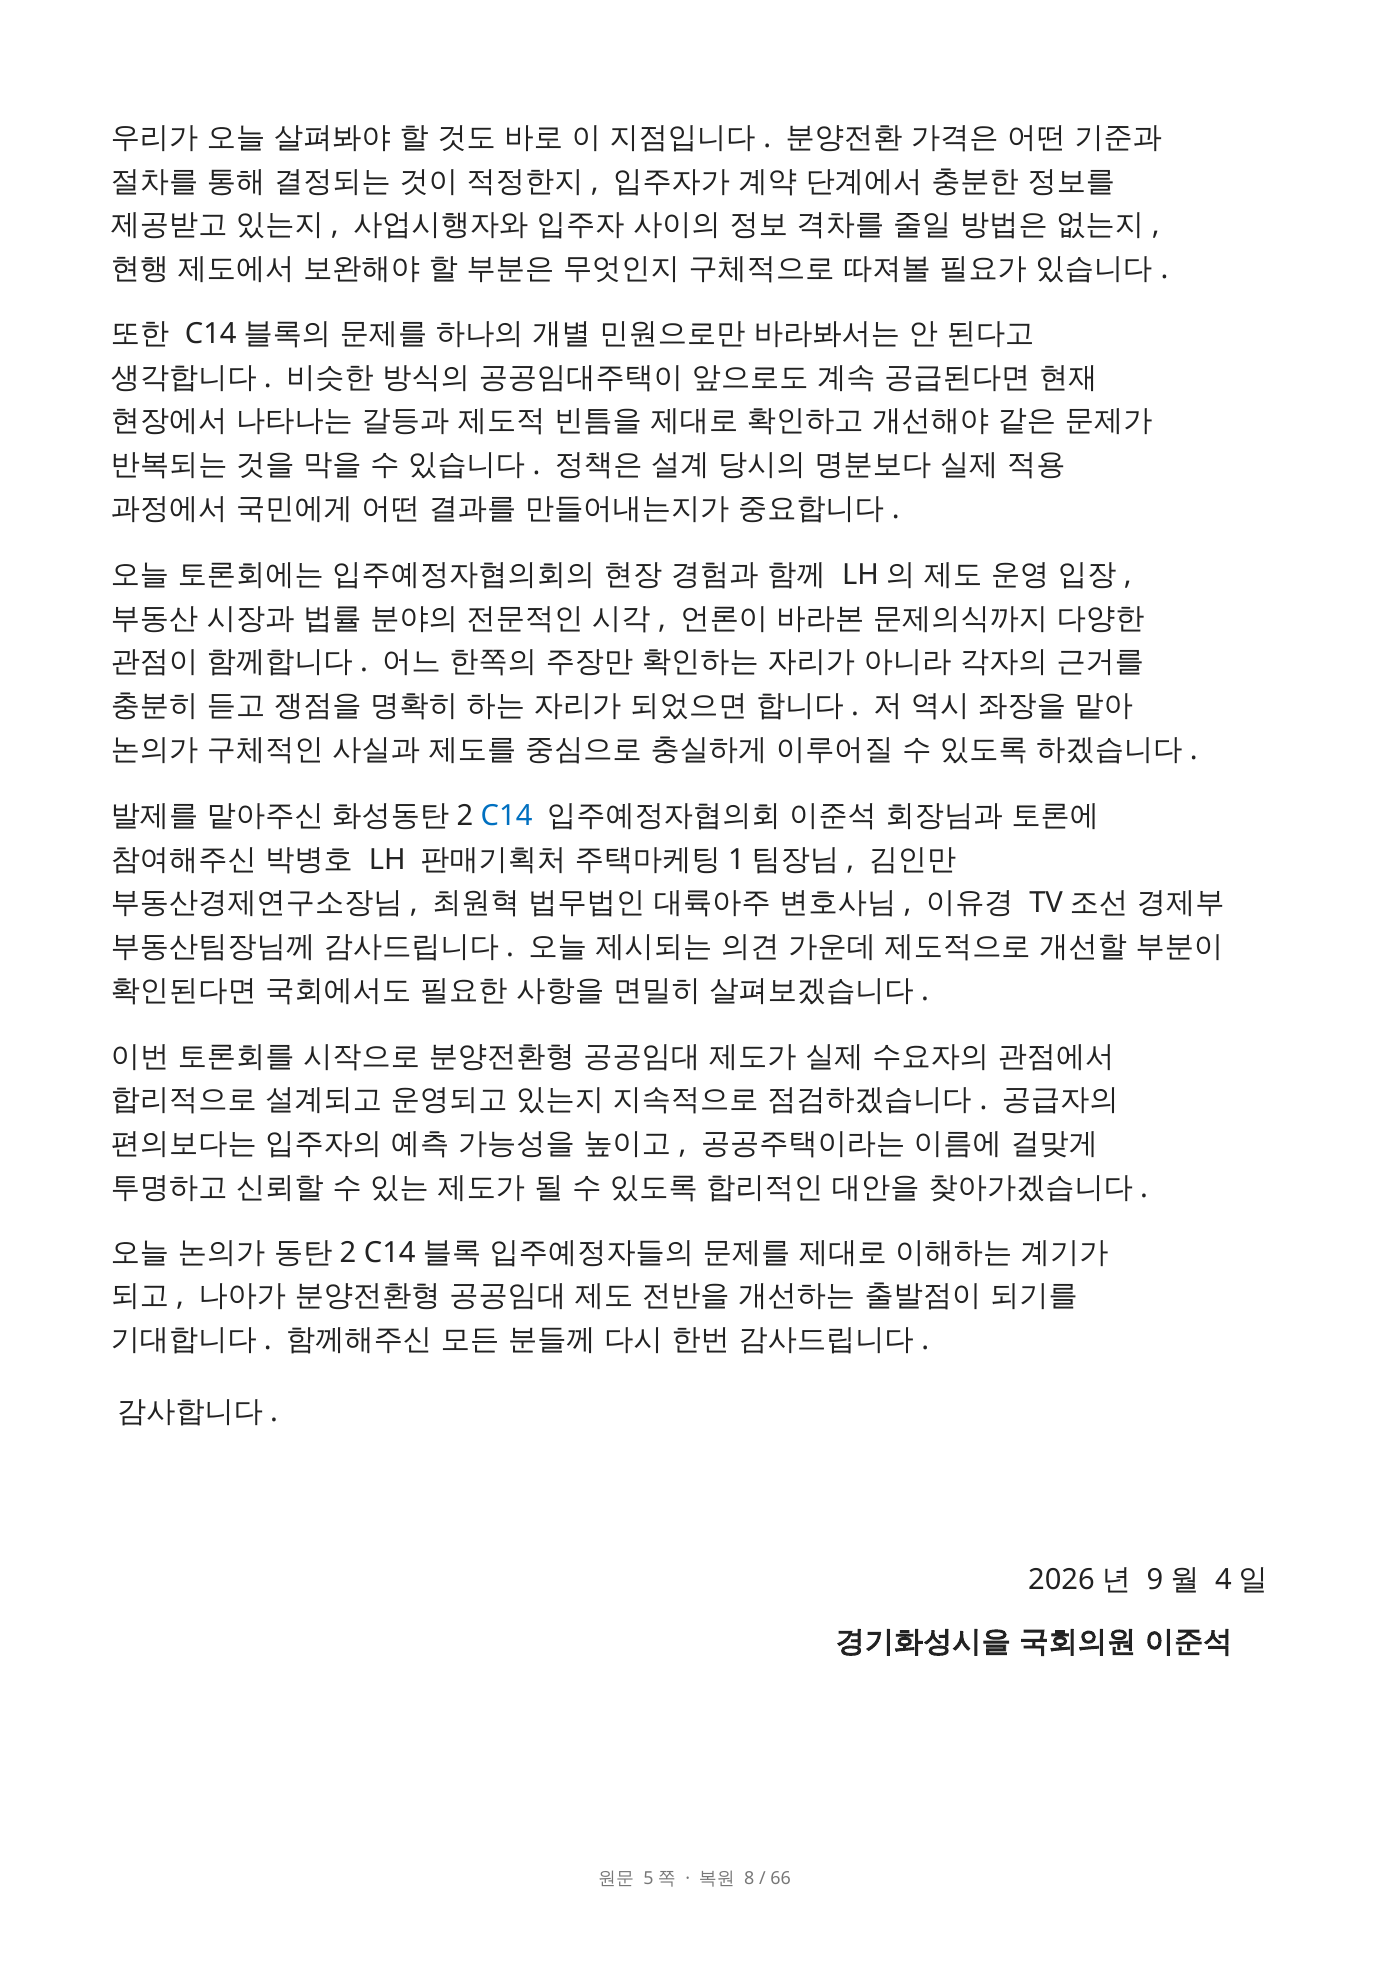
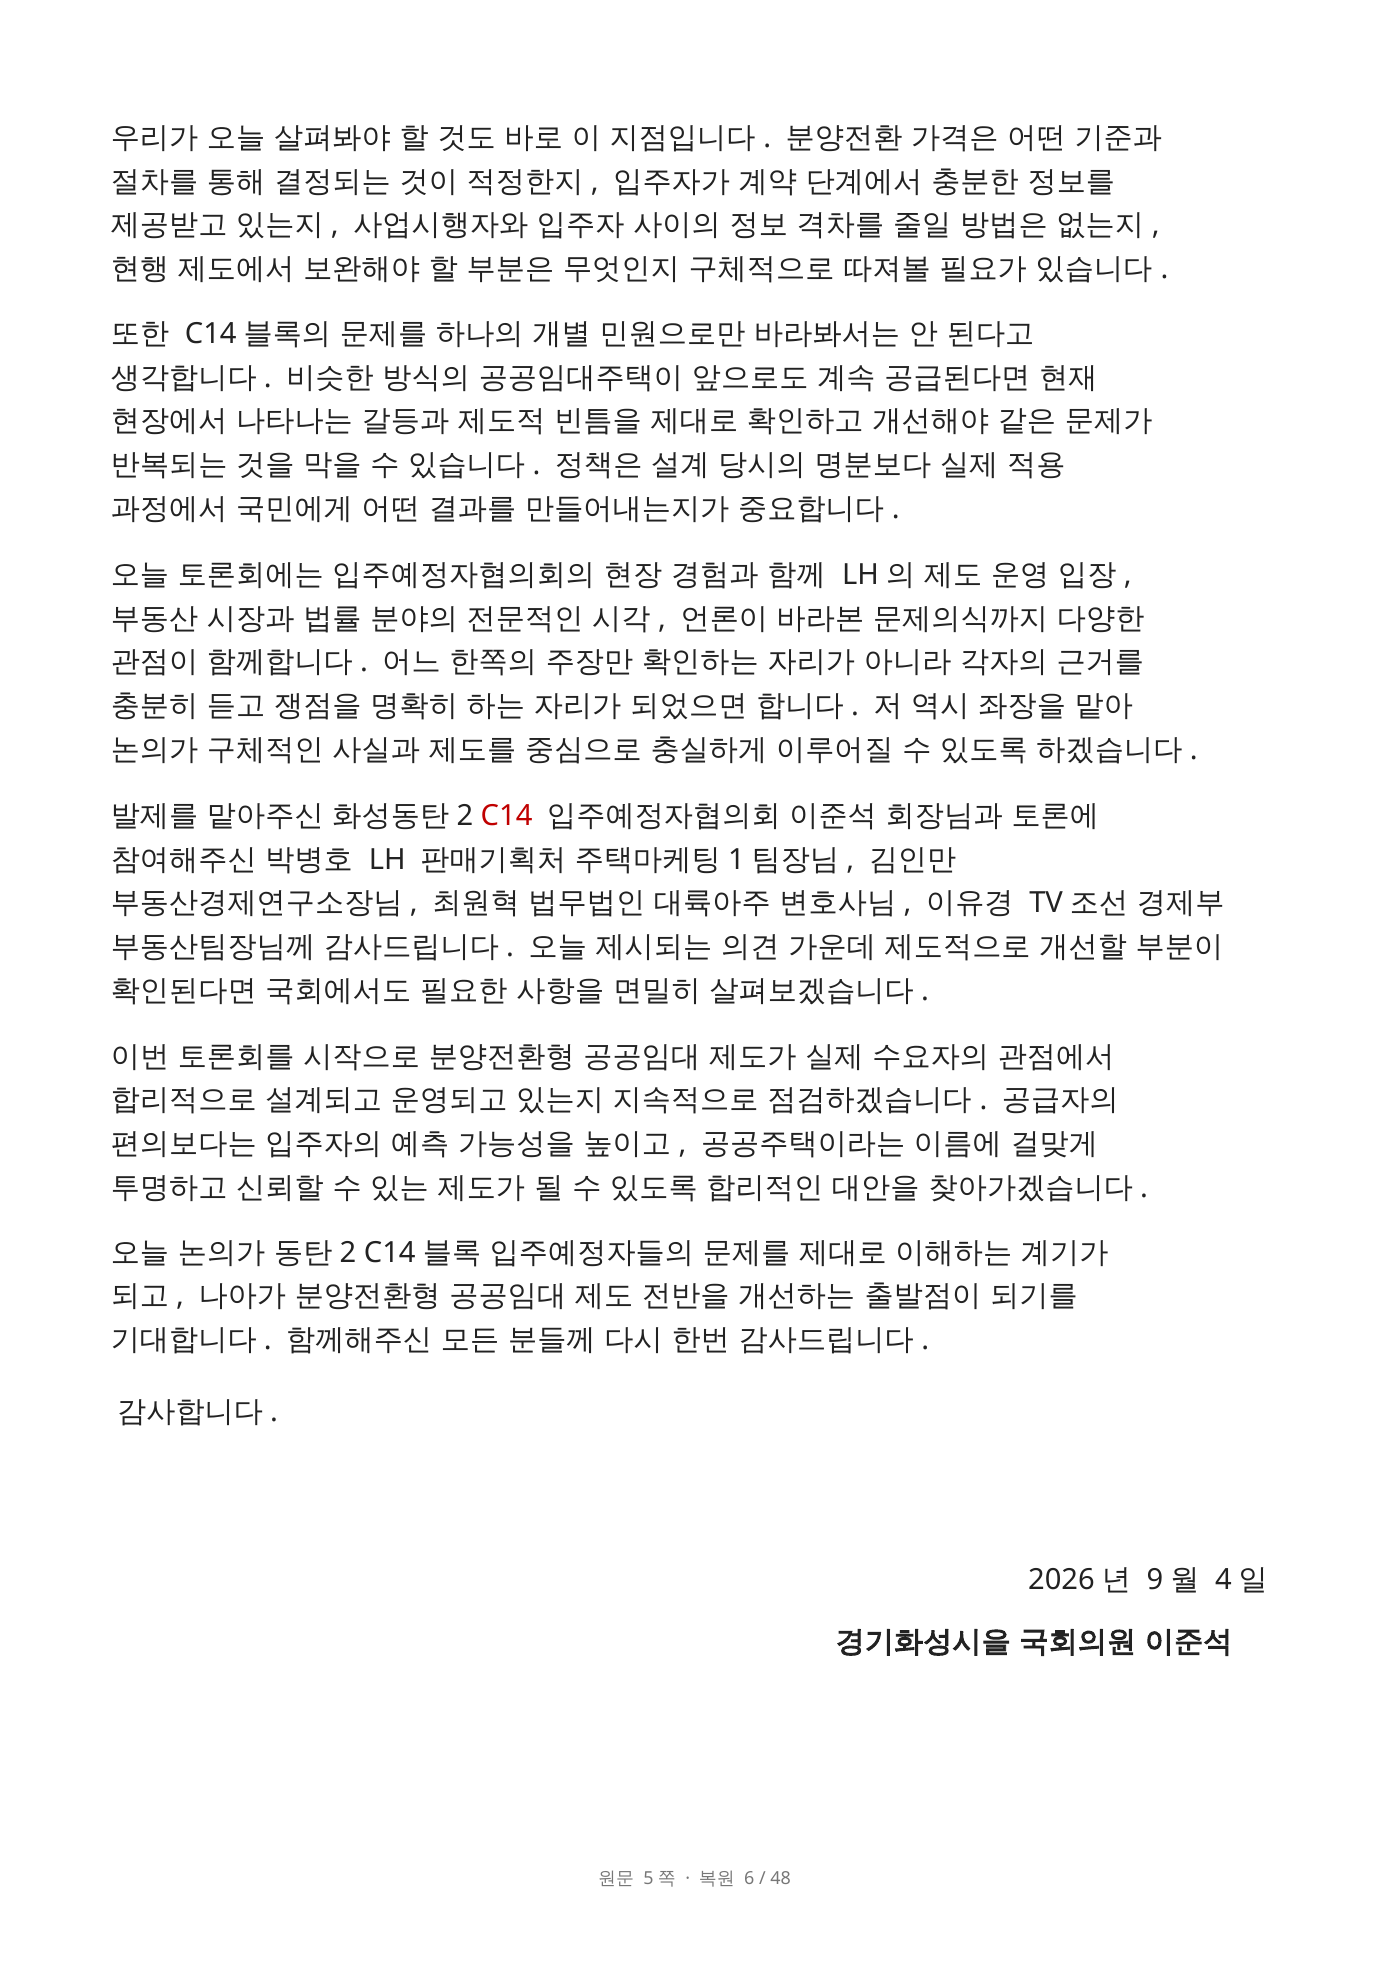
C14 colour: blue -> red (507, 816)
8: 8 -> 6 (749, 1879)
66: 66 -> 48 (781, 1879)
